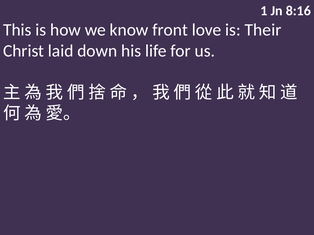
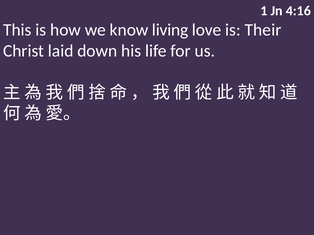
8:16: 8:16 -> 4:16 (298, 11)
front: front -> living (170, 30)
